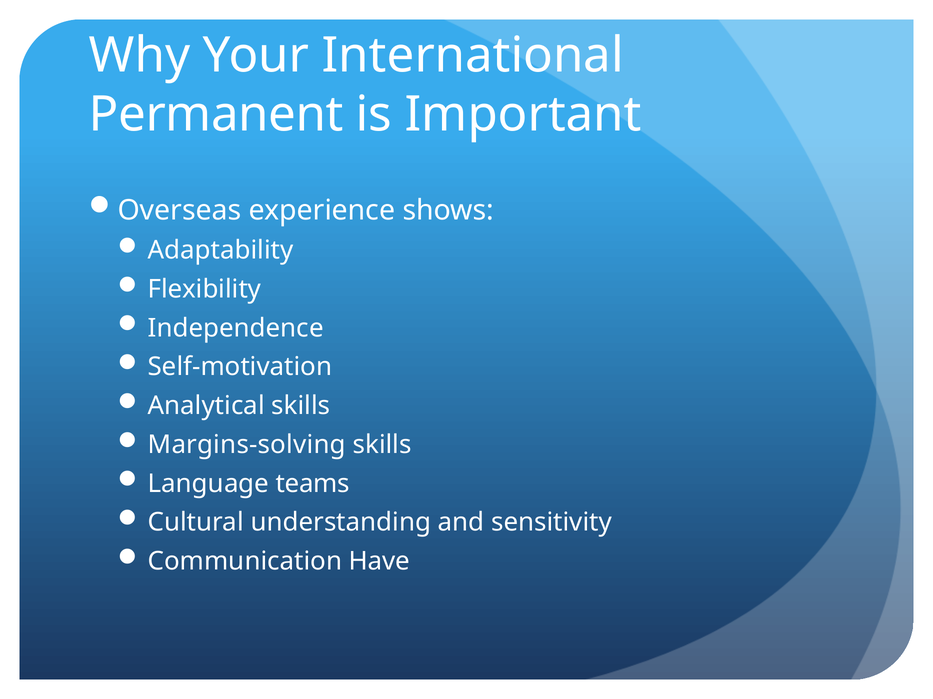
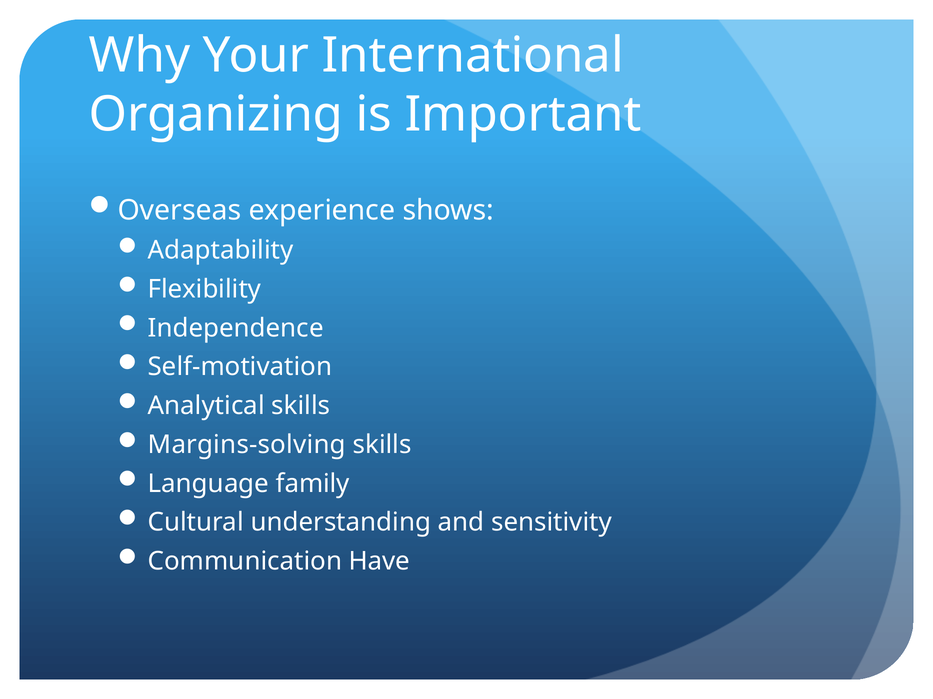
Permanent: Permanent -> Organizing (216, 115)
teams: teams -> family (313, 484)
